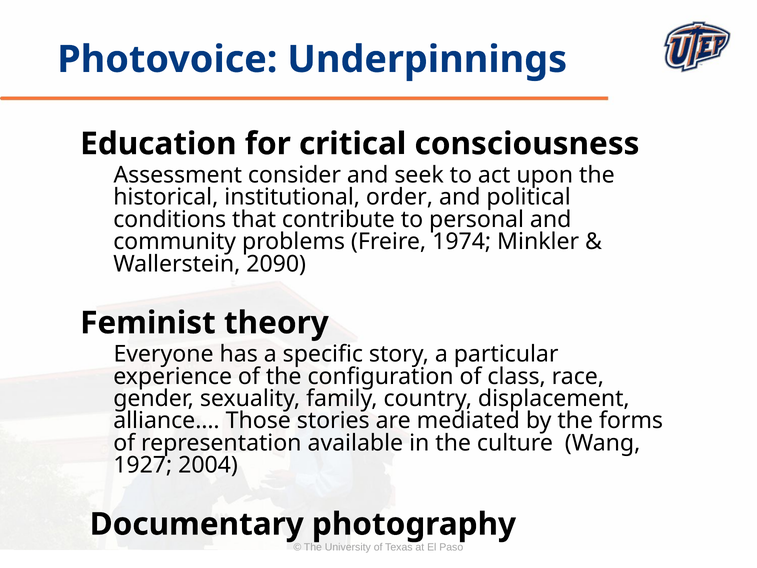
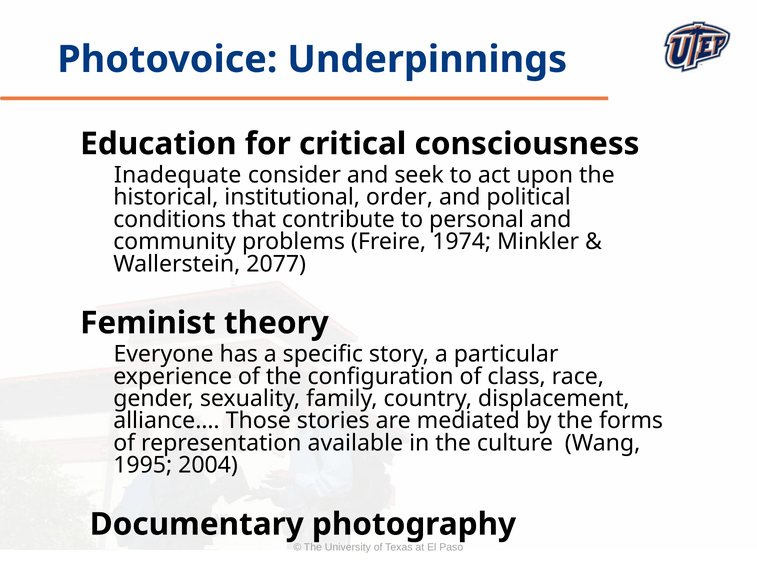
Assessment: Assessment -> Inadequate (178, 175)
2090: 2090 -> 2077 (276, 264)
1927: 1927 -> 1995 (143, 465)
